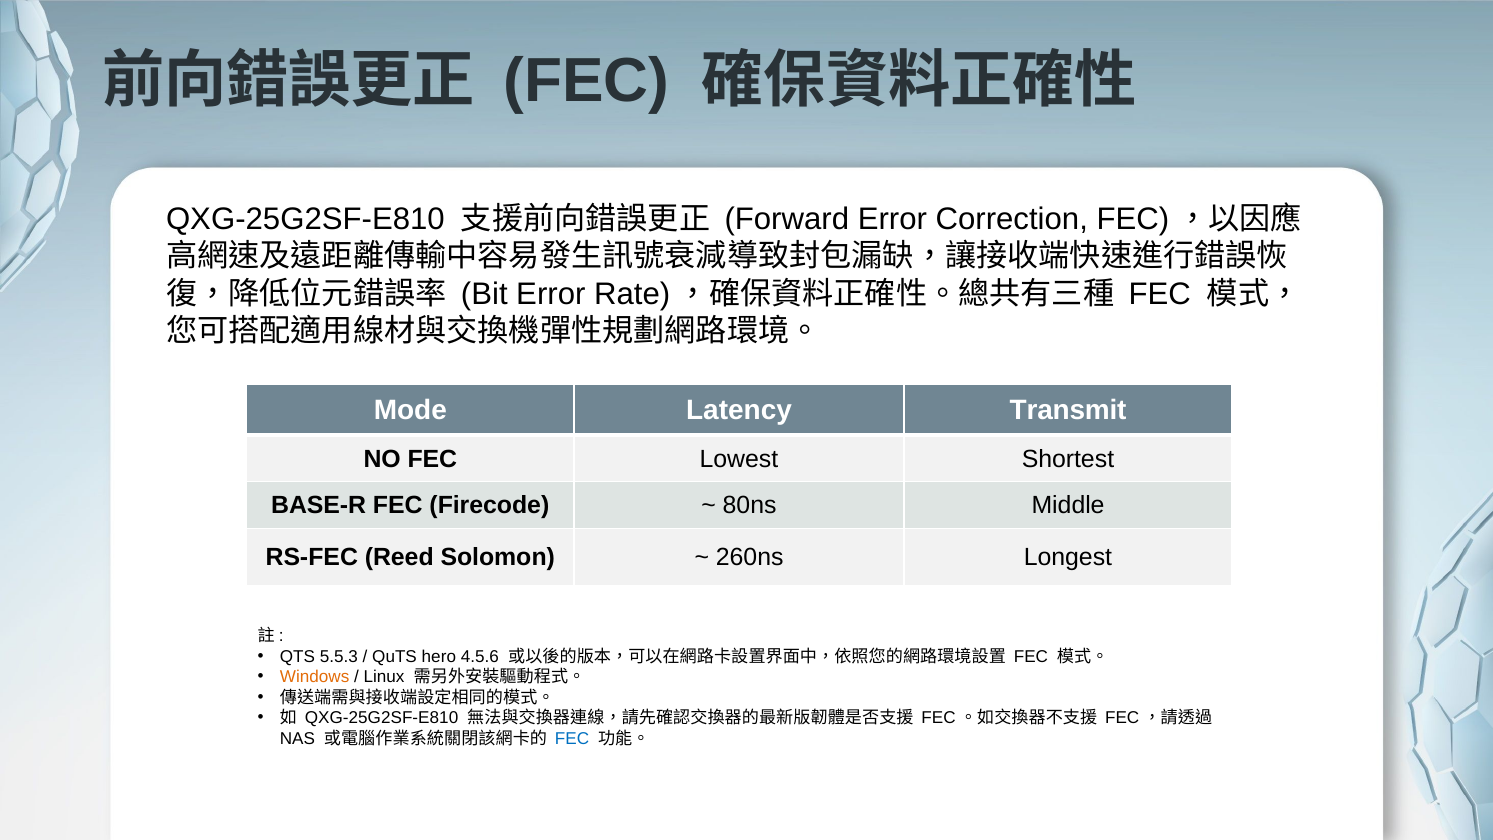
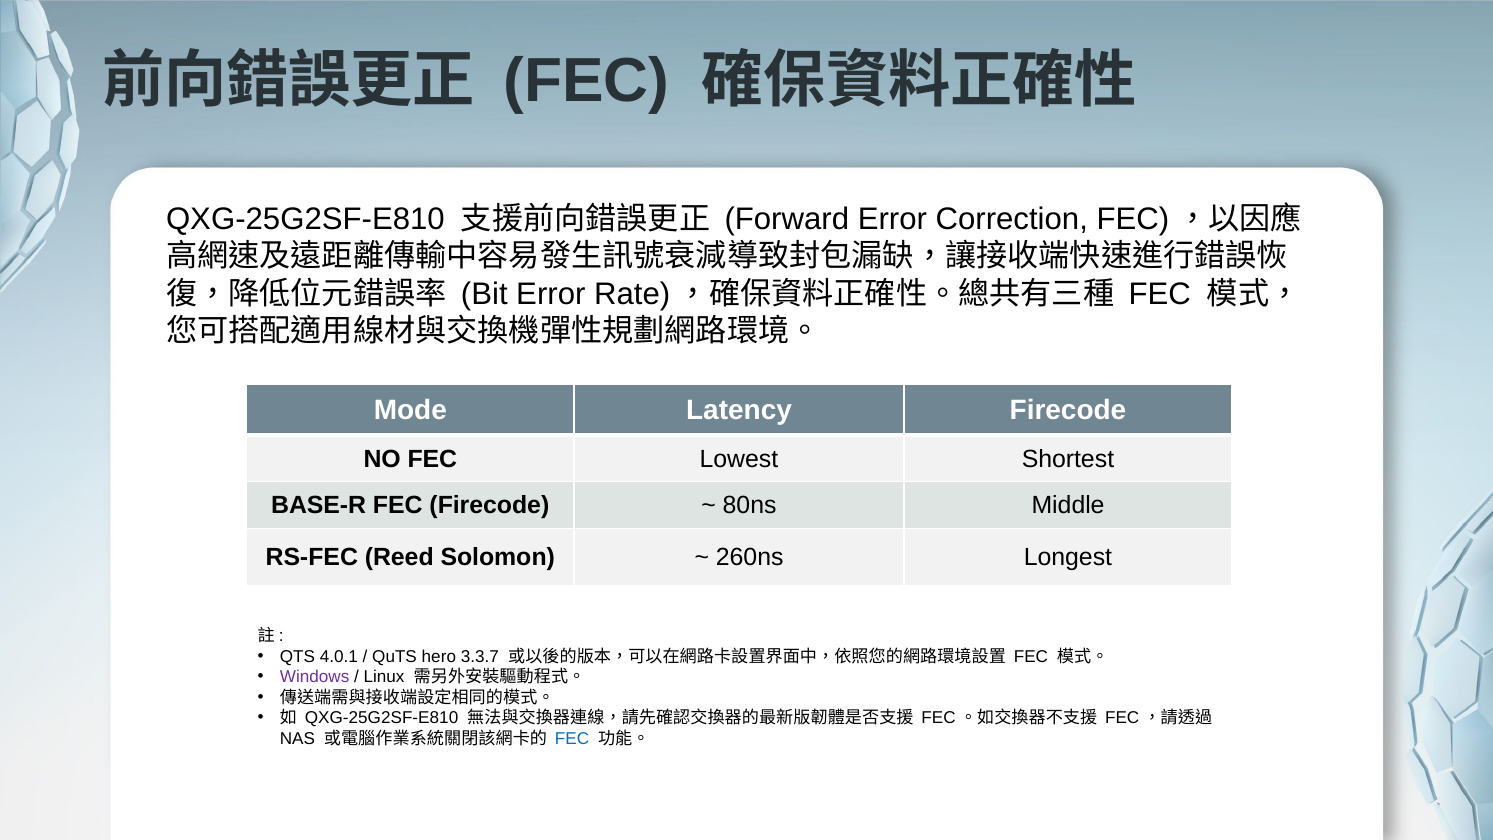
Latency Transmit: Transmit -> Firecode (1068, 410)
5.5.3: 5.5.3 -> 4.0.1 (339, 657)
4.5.6: 4.5.6 -> 3.3.7 (480, 657)
Windows colour: orange -> purple (315, 677)
